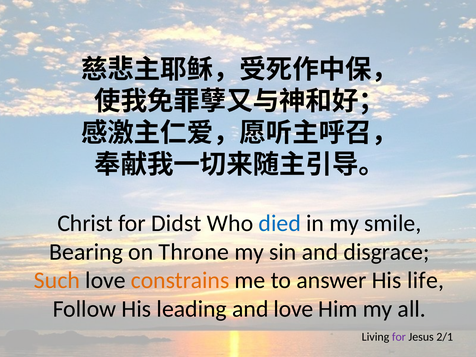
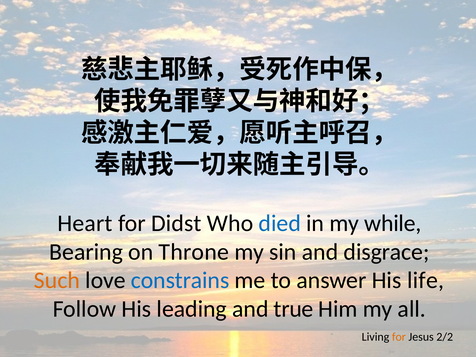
Christ: Christ -> Heart (85, 223)
smile: smile -> while (393, 223)
constrains colour: orange -> blue (180, 280)
and love: love -> true (294, 309)
for colour: purple -> orange (399, 337)
2/1: 2/1 -> 2/2 (445, 337)
